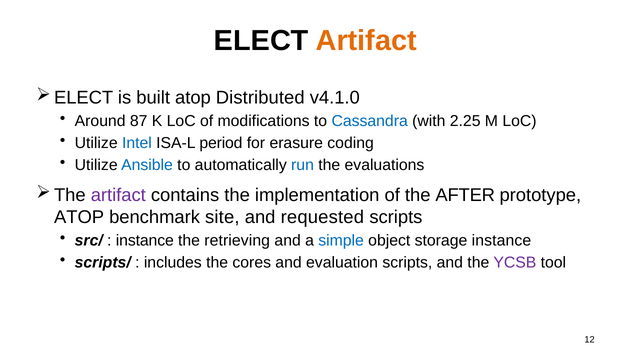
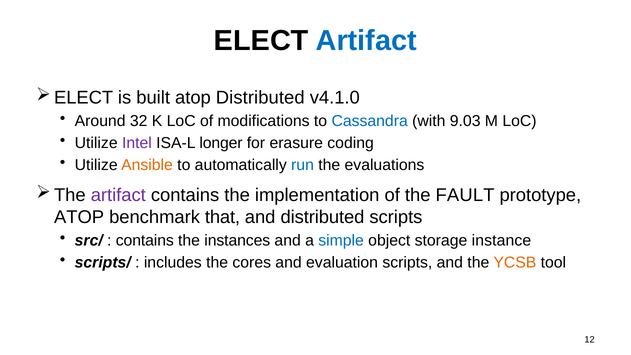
Artifact colour: orange -> blue (366, 40)
87: 87 -> 32 (139, 121)
2.25: 2.25 -> 9.03 (465, 121)
Intel colour: blue -> purple (137, 143)
period: period -> longer (221, 143)
Ansible colour: blue -> orange (147, 165)
AFTER: AFTER -> FAULT (465, 195)
site: site -> that (223, 217)
and requested: requested -> distributed (322, 217)
instance: instance -> contains (145, 241)
retrieving: retrieving -> instances (237, 241)
YCSB colour: purple -> orange (515, 263)
